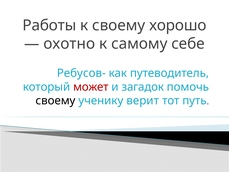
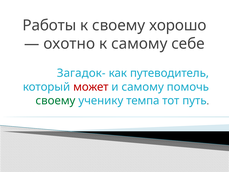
Ребусов-: Ребусов- -> Загадок- (81, 73)
и загадок: загадок -> самому (143, 87)
своему colour: black -> green (56, 101)
верит: верит -> темпа (143, 101)
